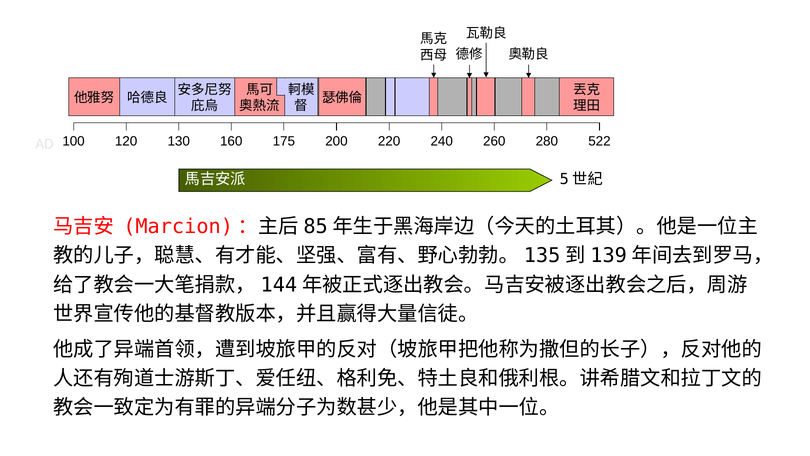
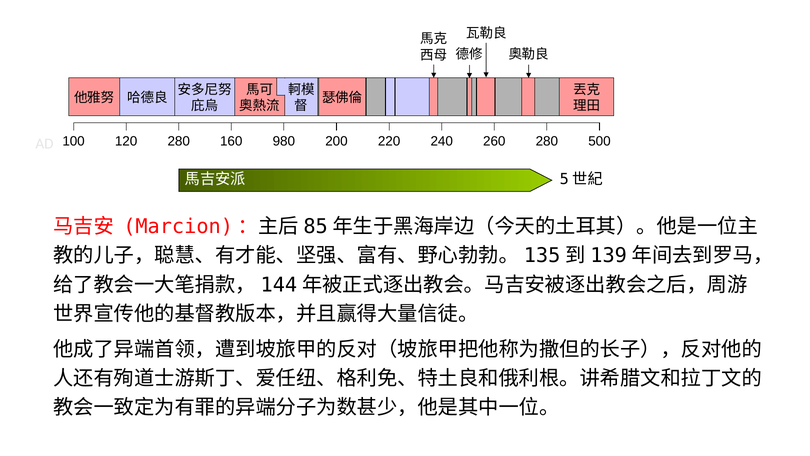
120 130: 130 -> 280 (179, 141)
175: 175 -> 980 (284, 141)
522: 522 -> 500 (599, 141)
